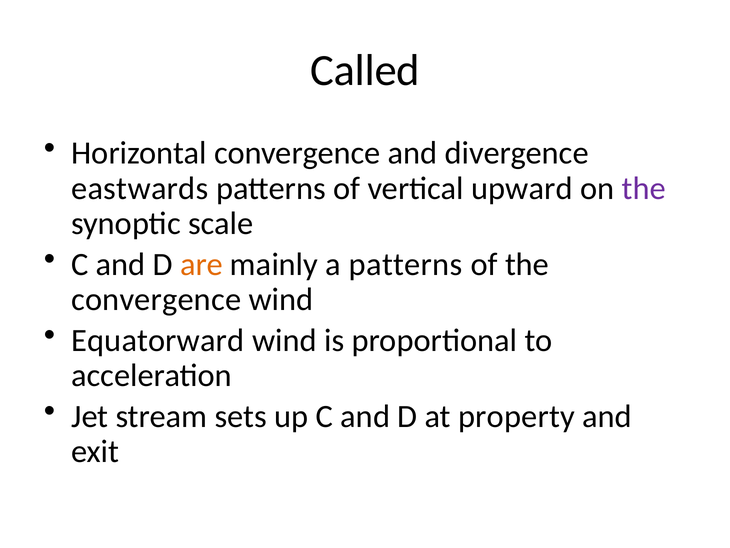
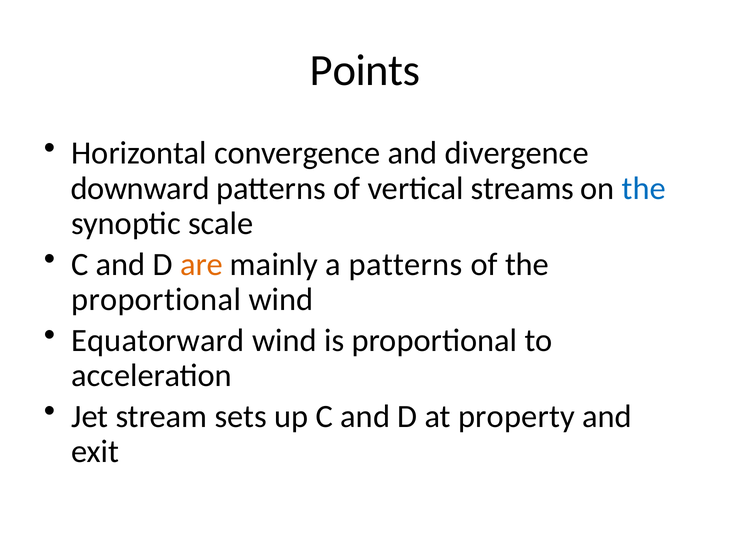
Called: Called -> Points (365, 71)
eastwards: eastwards -> downward (140, 188)
upward: upward -> streams (522, 188)
the colour: purple -> blue (644, 188)
convergence: convergence -> proportional (156, 299)
